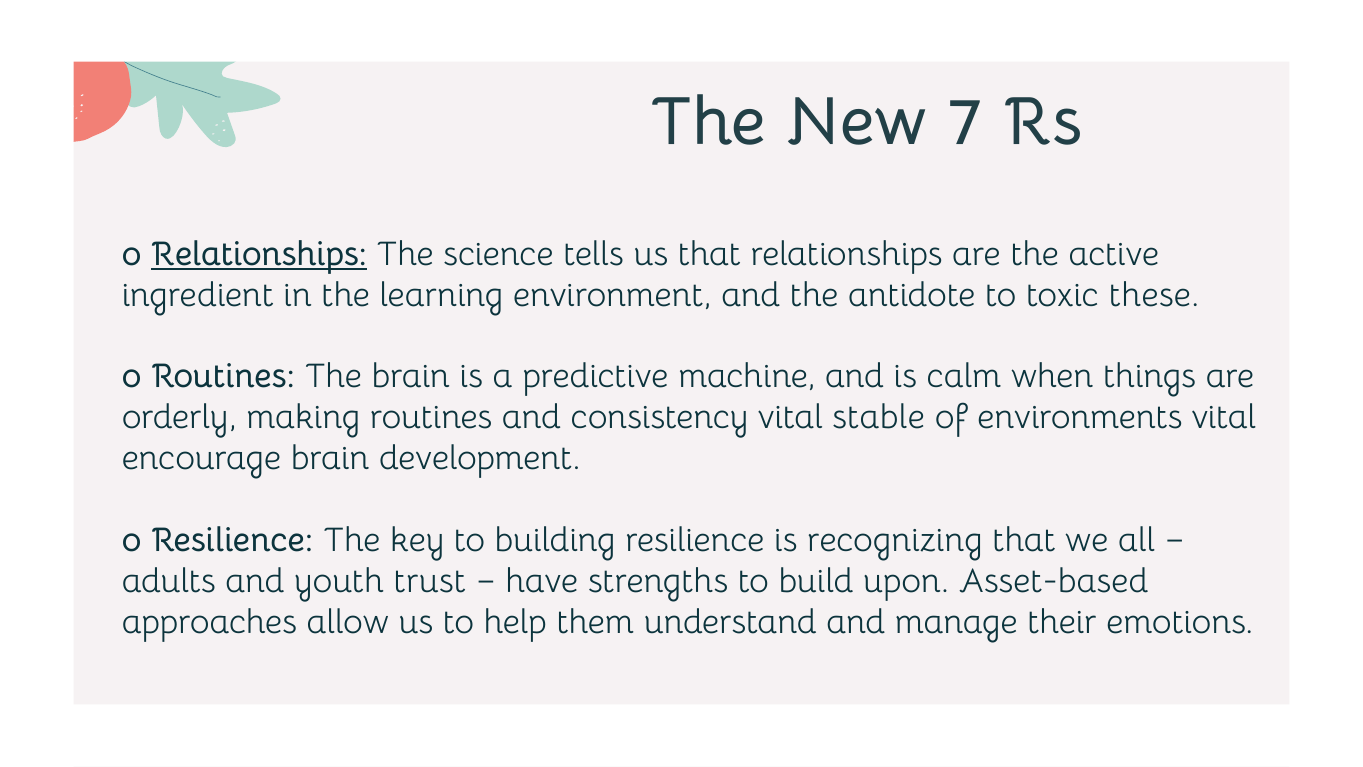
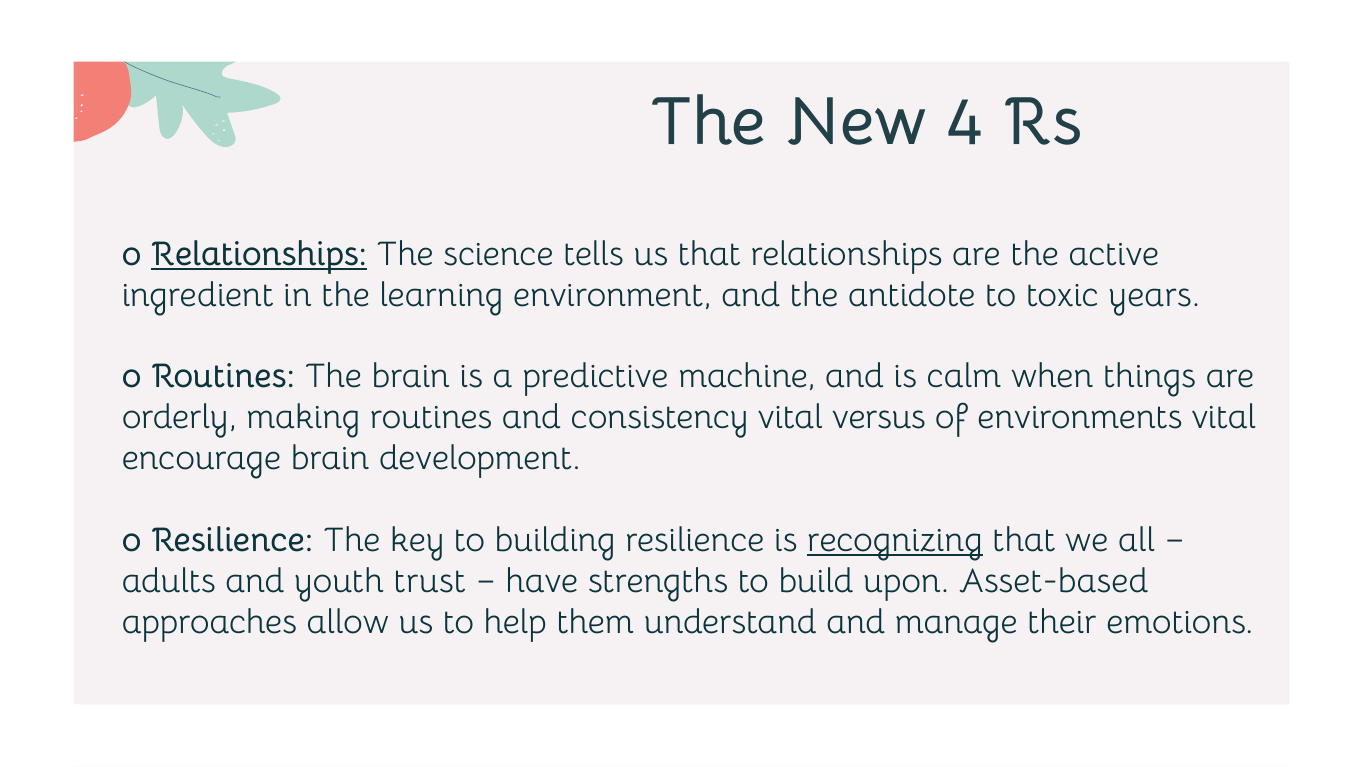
7: 7 -> 4 (965, 122)
these: these -> years (1154, 295)
stable: stable -> versus (879, 417)
recognizing underline: none -> present (895, 540)
